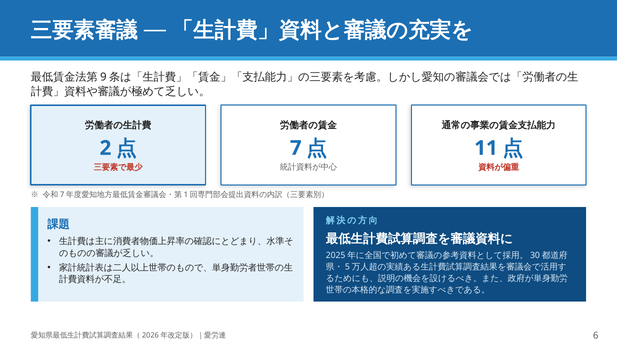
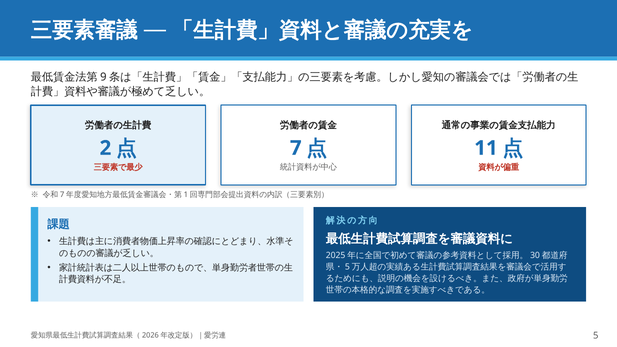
6: 6 -> 5 (596, 336)
